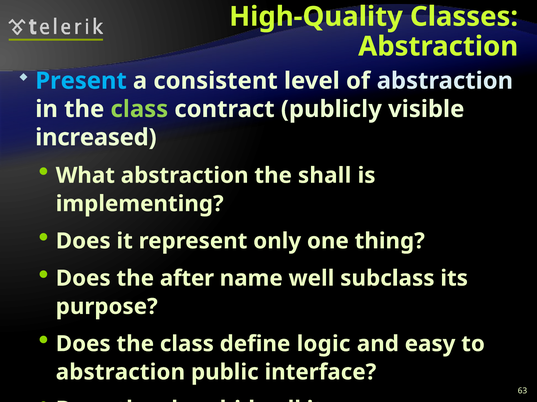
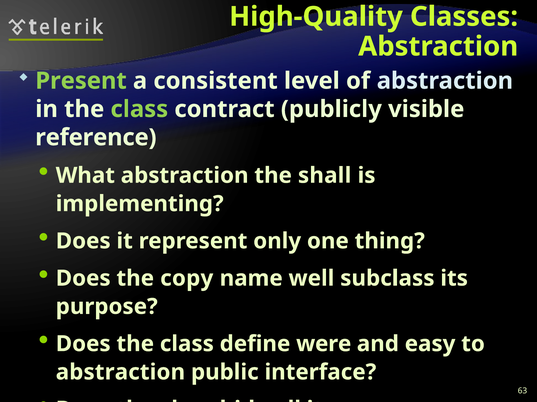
Present colour: light blue -> light green (81, 81)
increased: increased -> reference (96, 138)
after: after -> copy (187, 279)
logic: logic -> were (324, 344)
